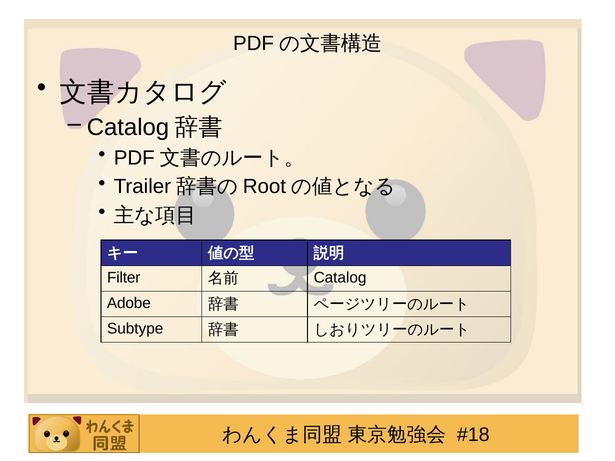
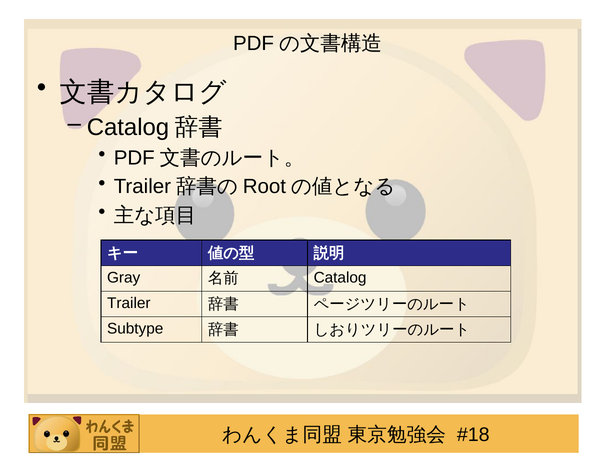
Filter: Filter -> Gray (124, 278)
Adobe: Adobe -> Trailer (129, 303)
